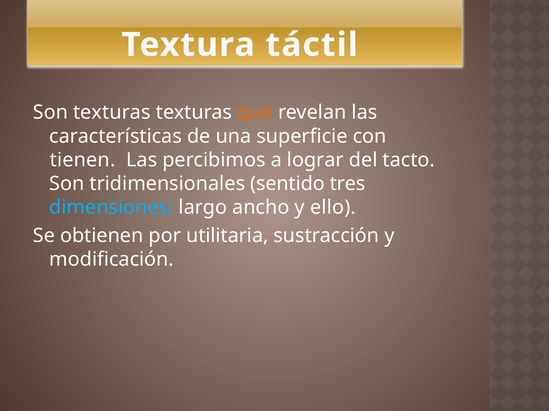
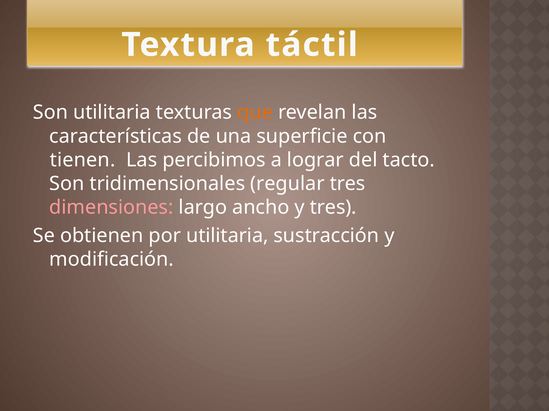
Son texturas: texturas -> utilitaria (112, 113)
sentido: sentido -> regular (287, 184)
dimensiones colour: light blue -> pink (111, 208)
y ello: ello -> tres (333, 208)
